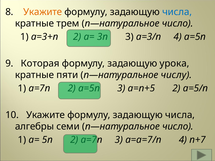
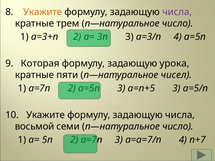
числа colour: blue -> purple (177, 12)
числу: числу -> чисел (176, 75)
a=n+5 2: 2 -> 3 (176, 88)
алгебры: алгебры -> восьмой (35, 127)
